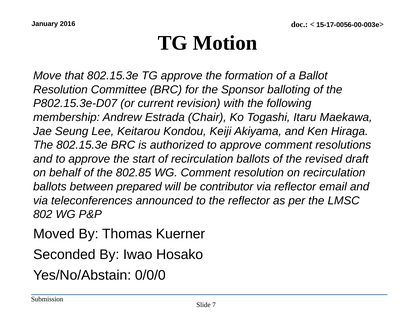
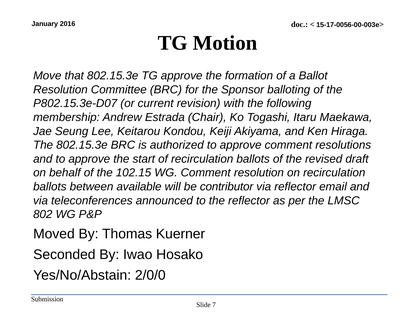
802.85: 802.85 -> 102.15 (134, 172)
prepared: prepared -> available (139, 186)
0/0/0: 0/0/0 -> 2/0/0 (150, 275)
